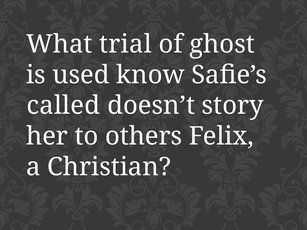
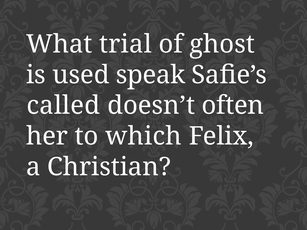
know: know -> speak (151, 75)
story: story -> often (233, 106)
others: others -> which (143, 136)
